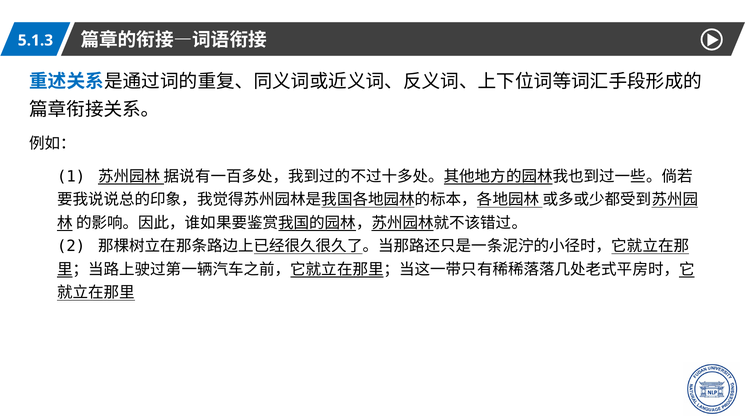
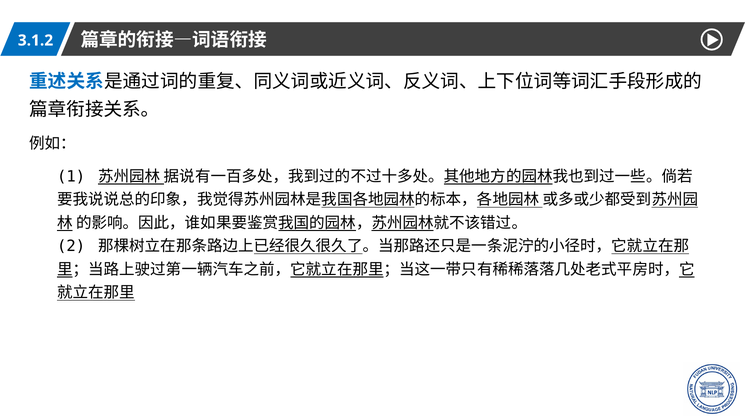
5.1.3: 5.1.3 -> 3.1.2 (35, 40)
